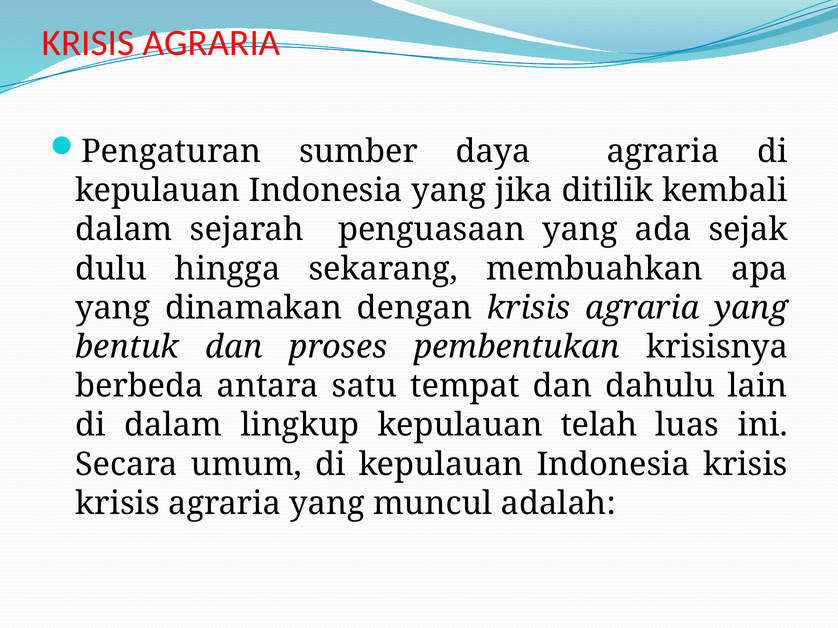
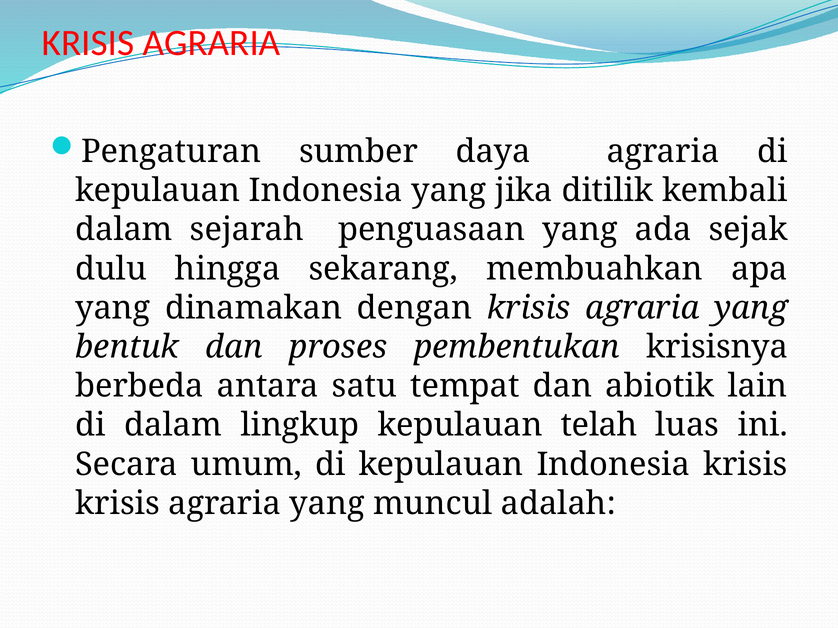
dahulu: dahulu -> abiotik (660, 386)
